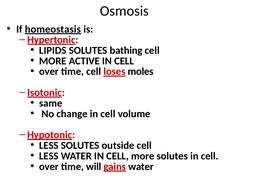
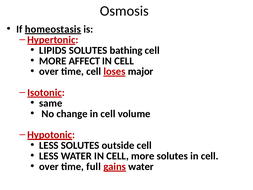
ACTIVE: ACTIVE -> AFFECT (84, 61)
moles: moles -> major (141, 71)
will: will -> full (94, 166)
